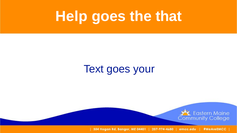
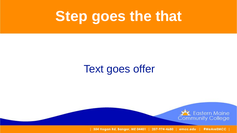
Help: Help -> Step (71, 16)
your: your -> offer (144, 69)
